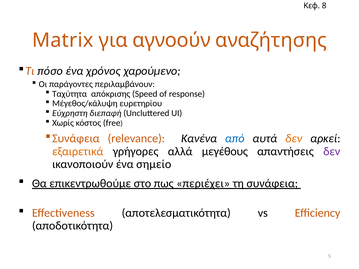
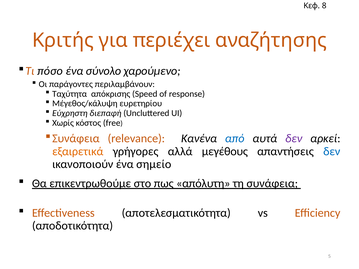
Matrix: Matrix -> Κριτής (63, 40)
αγνοούν: αγνοούν -> περιέχει (172, 40)
χρόνος: χρόνος -> σύνολο (103, 71)
δεν colour: orange -> purple (294, 139)
δεν colour: purple -> blue (332, 151)
περιέχει: περιέχει -> απόλυτη (203, 183)
